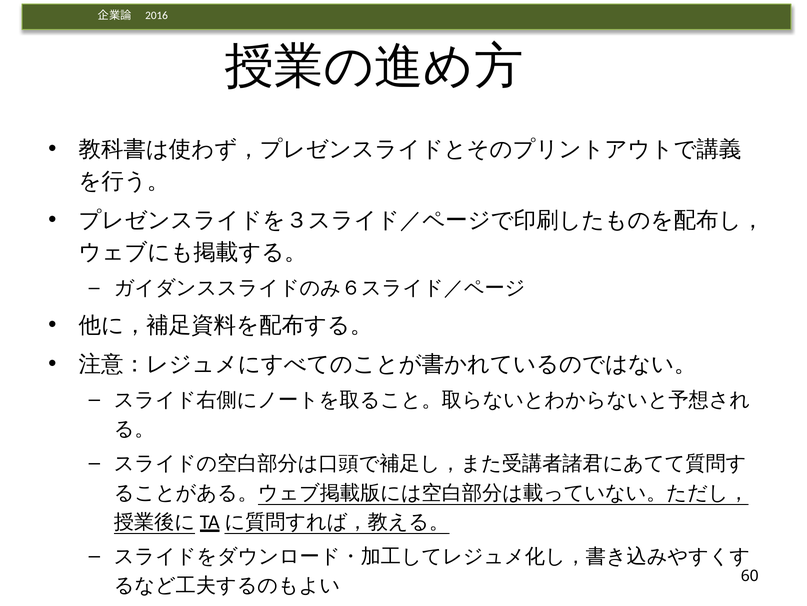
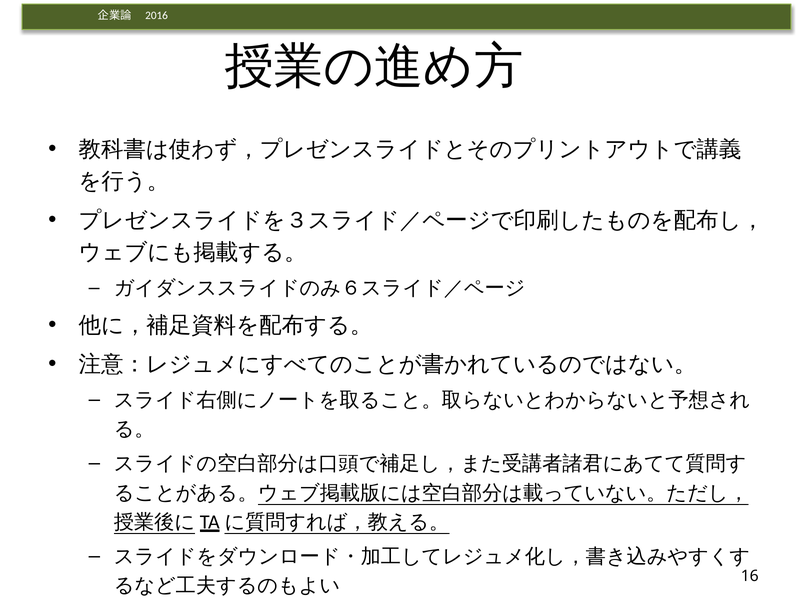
60: 60 -> 16 (750, 576)
